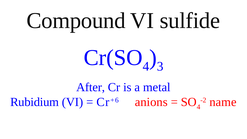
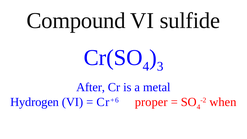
Rubidium: Rubidium -> Hydrogen (35, 102)
anions: anions -> proper (151, 102)
name: name -> when (223, 102)
